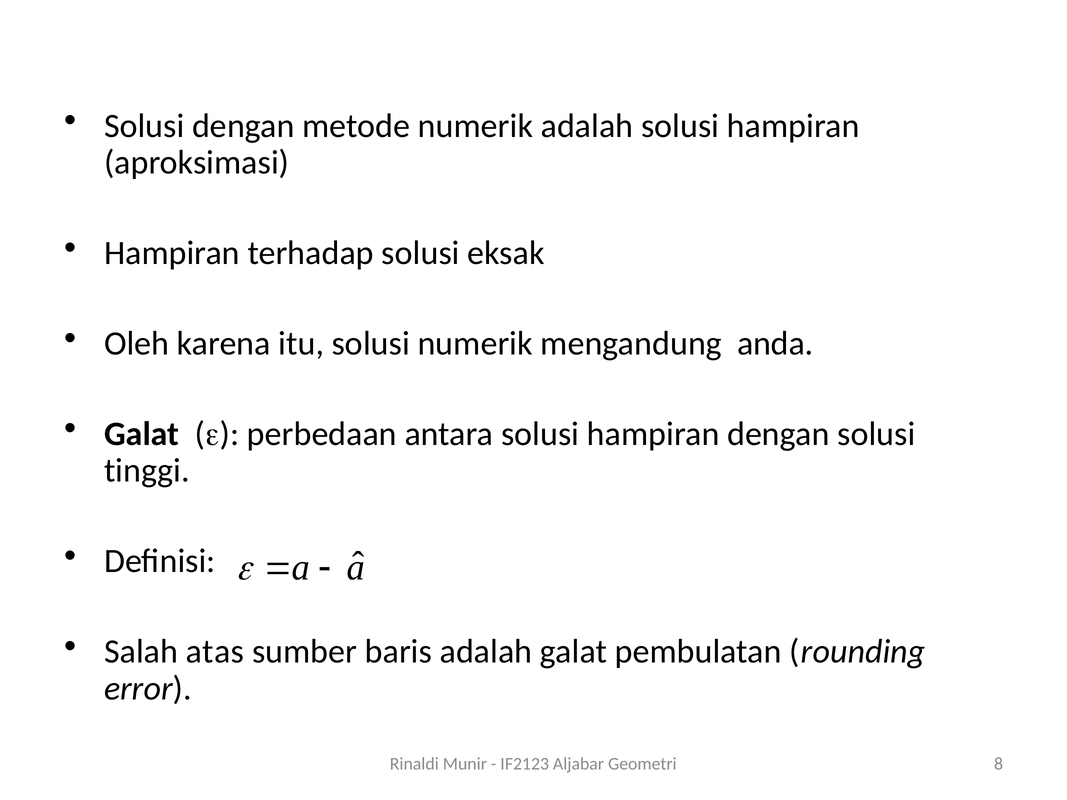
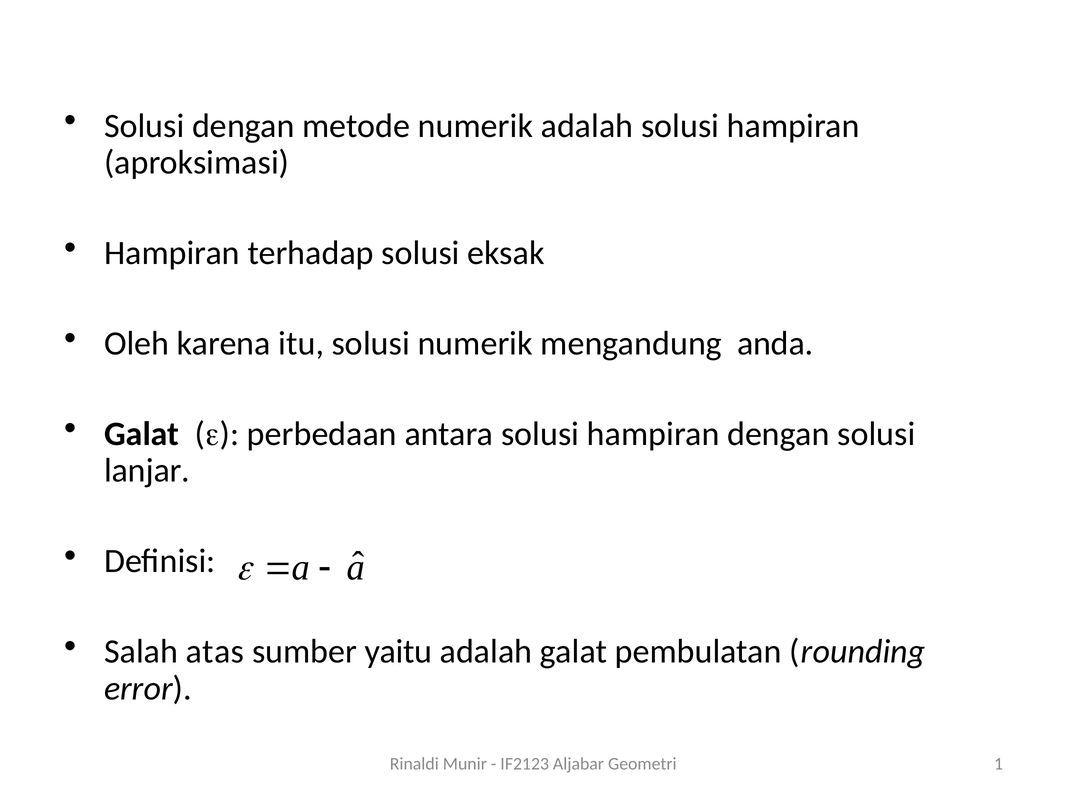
tinggi: tinggi -> lanjar (147, 471)
baris: baris -> yaitu (399, 652)
8: 8 -> 1 (999, 764)
